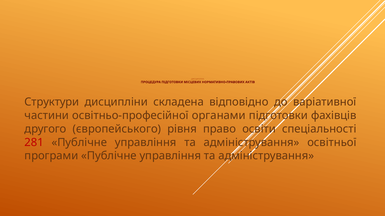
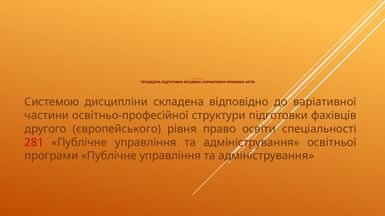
Структури: Структури -> Системою (52, 102)
органами: органами -> структури (219, 116)
